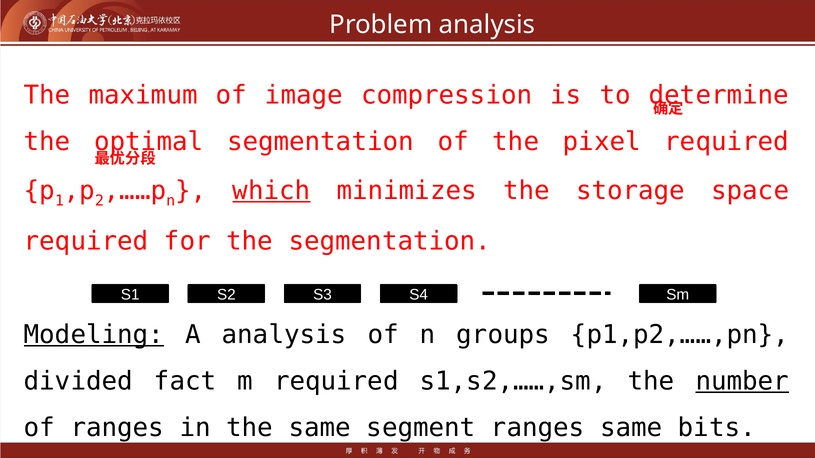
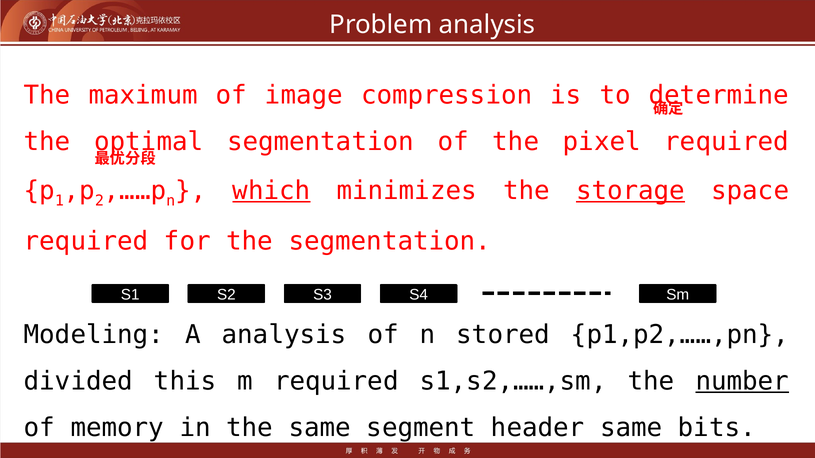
storage underline: none -> present (631, 191)
Modeling underline: present -> none (94, 335)
groups: groups -> stored (503, 335)
fact: fact -> this (185, 381)
of ranges: ranges -> memory (117, 428)
segment ranges: ranges -> header (538, 428)
